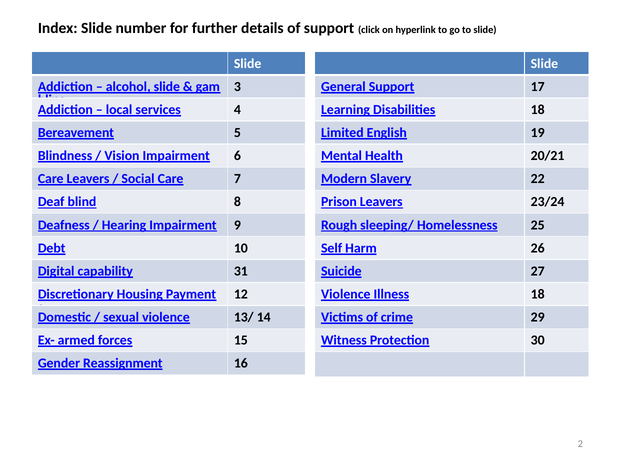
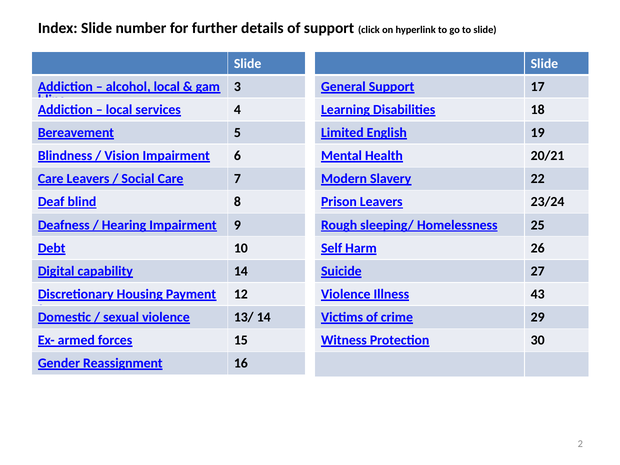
alcohol slide: slide -> local (167, 87)
capability 31: 31 -> 14 (241, 271)
Illness 18: 18 -> 43 (538, 294)
